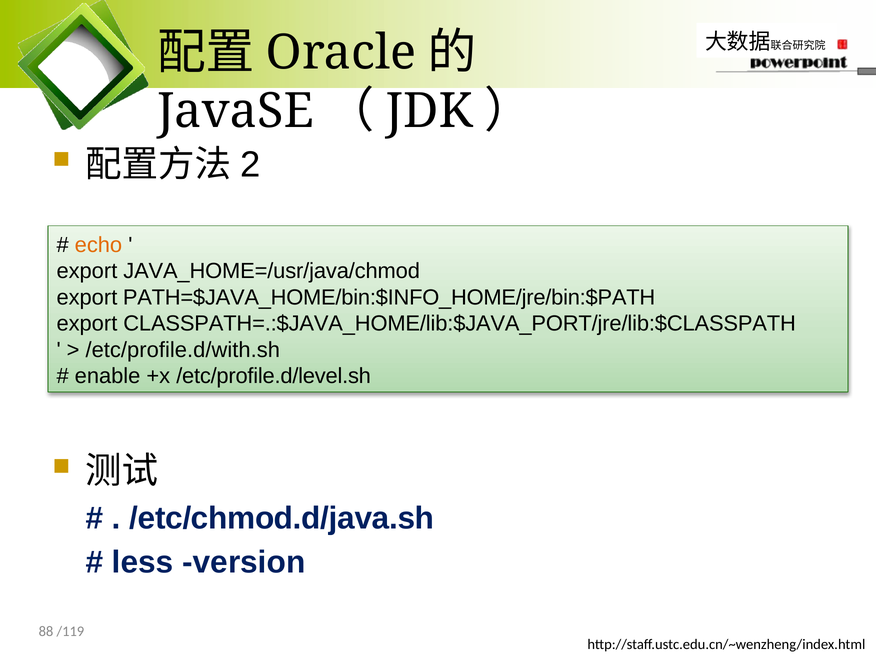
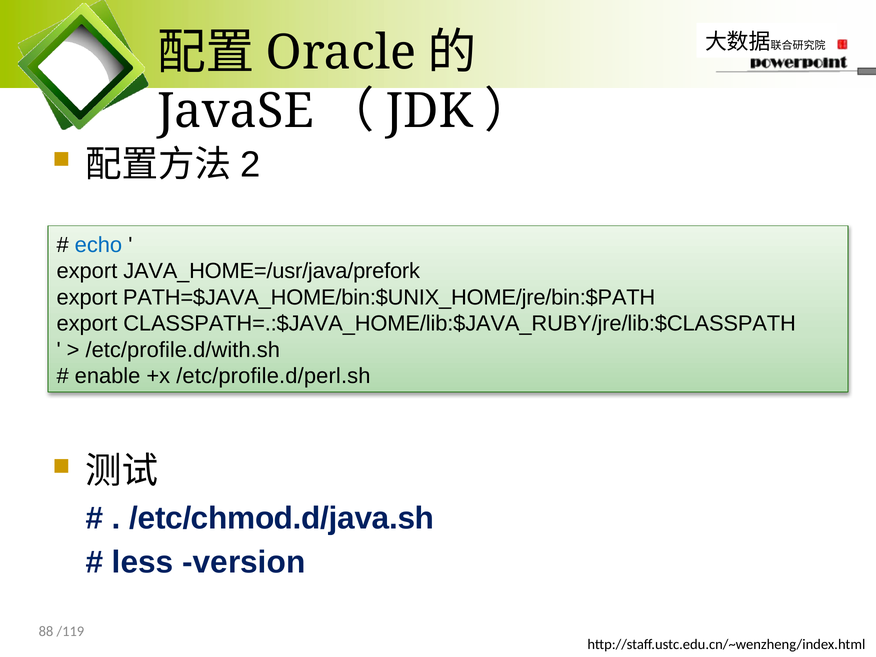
echo colour: orange -> blue (98, 245)
JAVA_HOME=/usr/java/chmod: JAVA_HOME=/usr/java/chmod -> JAVA_HOME=/usr/java/prefork (272, 271)
PATH=$JAVA_HOME/bin:$INFO_HOME/jre/bin:$PATH: PATH=$JAVA_HOME/bin:$INFO_HOME/jre/bin:$PATH -> PATH=$JAVA_HOME/bin:$UNIX_HOME/jre/bin:$PATH (389, 297)
CLASSPATH=.:$JAVA_HOME/lib:$JAVA_PORT/jre/lib:$CLASSPATH: CLASSPATH=.:$JAVA_HOME/lib:$JAVA_PORT/jre/lib:$CLASSPATH -> CLASSPATH=.:$JAVA_HOME/lib:$JAVA_RUBY/jre/lib:$CLASSPATH (460, 324)
/etc/profile.d/level.sh: /etc/profile.d/level.sh -> /etc/profile.d/perl.sh (273, 376)
